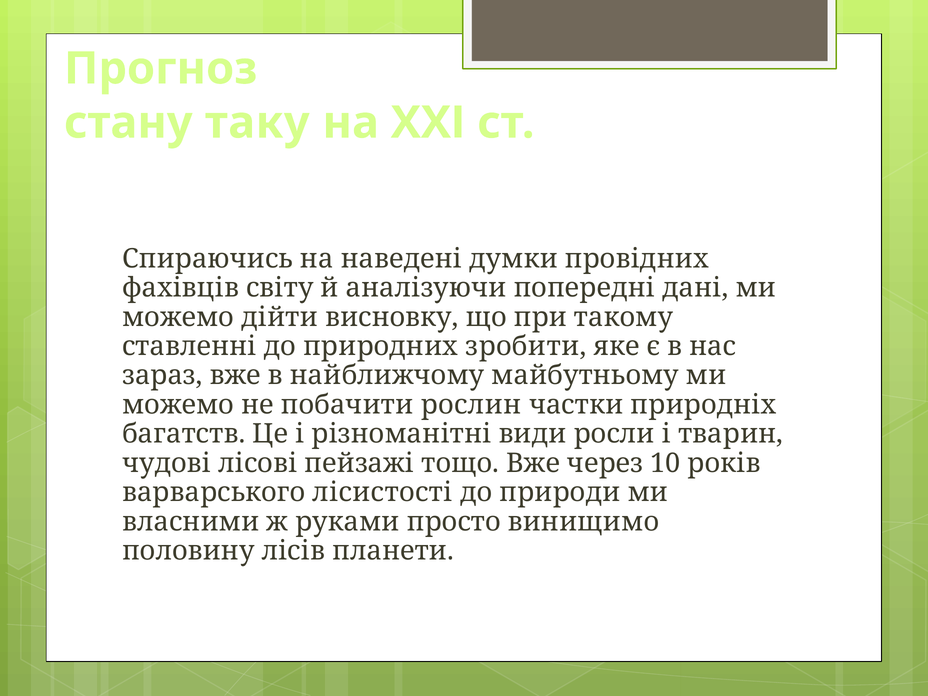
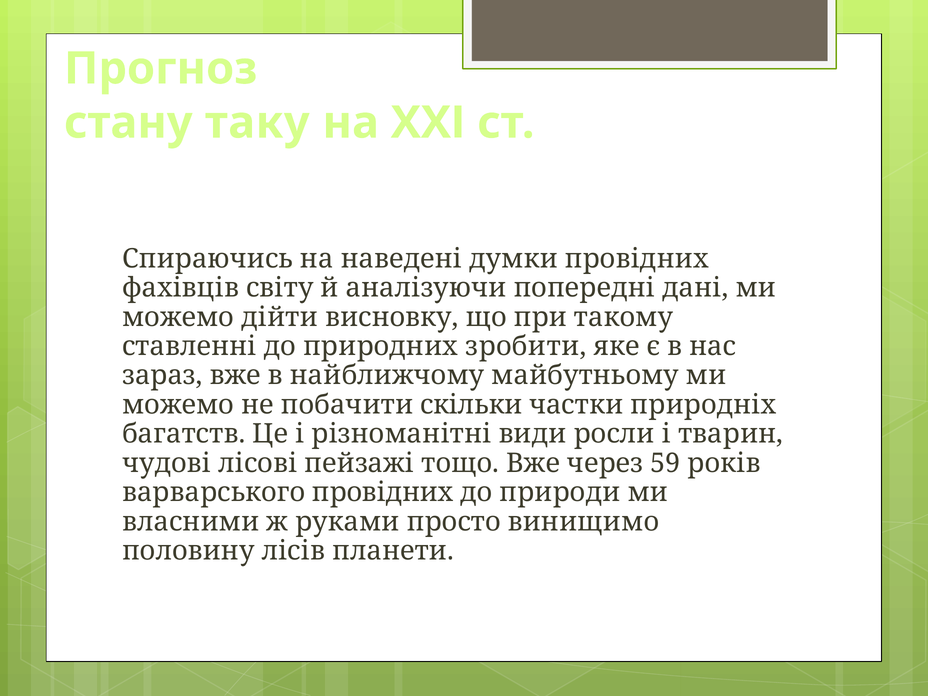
рослин: рослин -> скільки (471, 405)
10: 10 -> 59 (665, 463)
варварського лісистості: лісистості -> провідних (383, 492)
